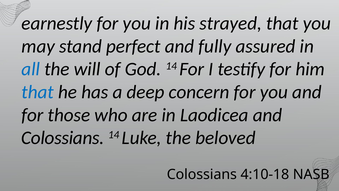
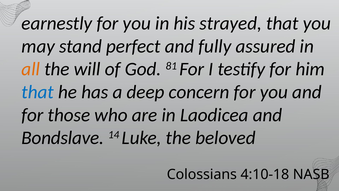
all colour: blue -> orange (31, 69)
God 14: 14 -> 81 (171, 66)
Colossians: Colossians -> Bondslave (63, 138)
